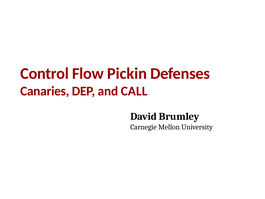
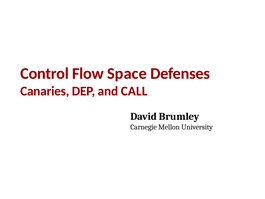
Pickin: Pickin -> Space (127, 73)
